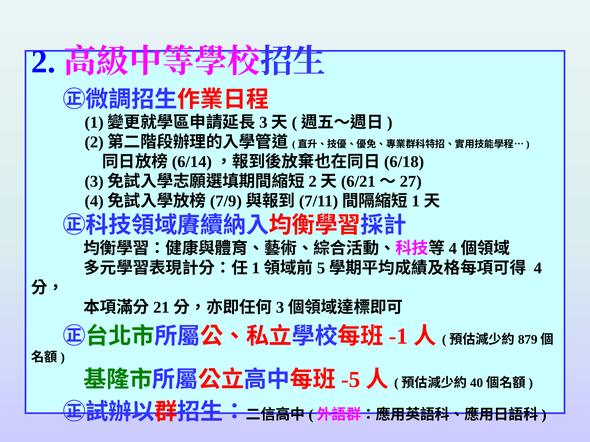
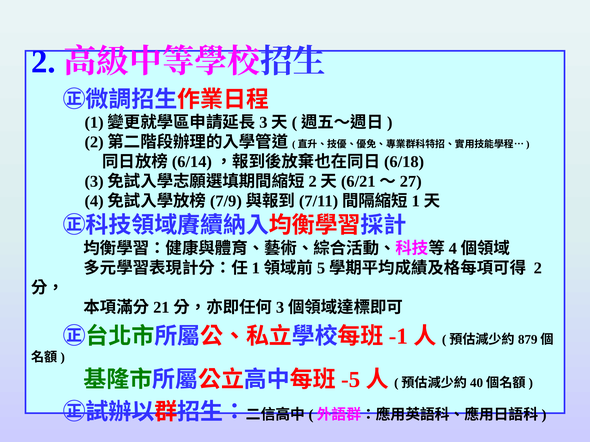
4: 4 -> 2 (538, 268)
